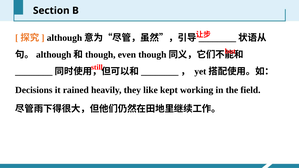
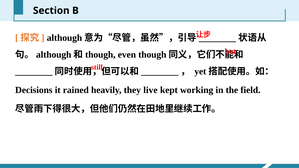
like: like -> live (150, 90)
